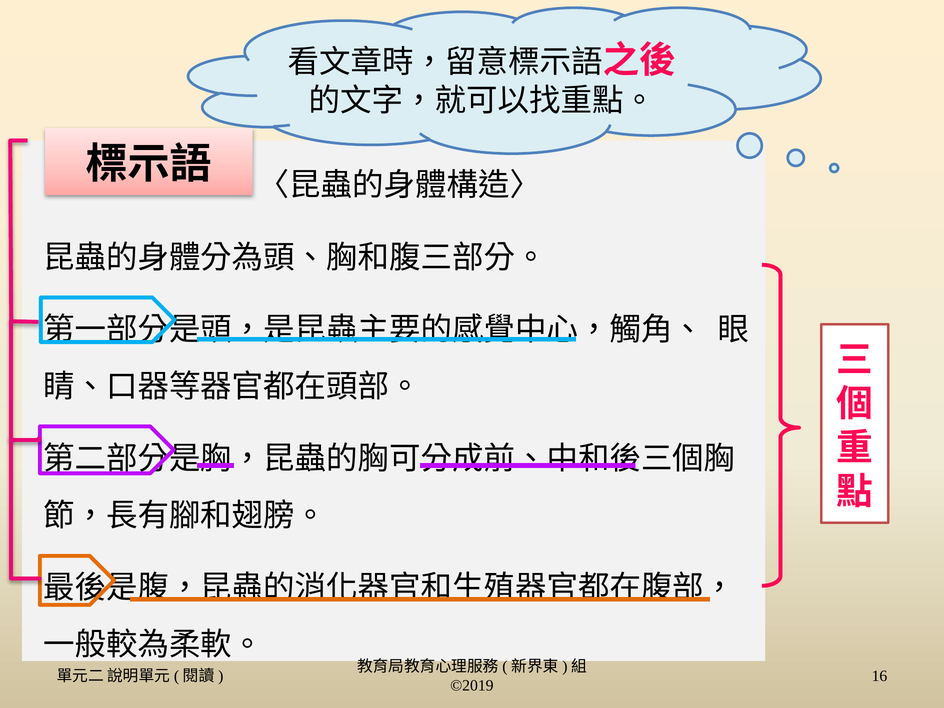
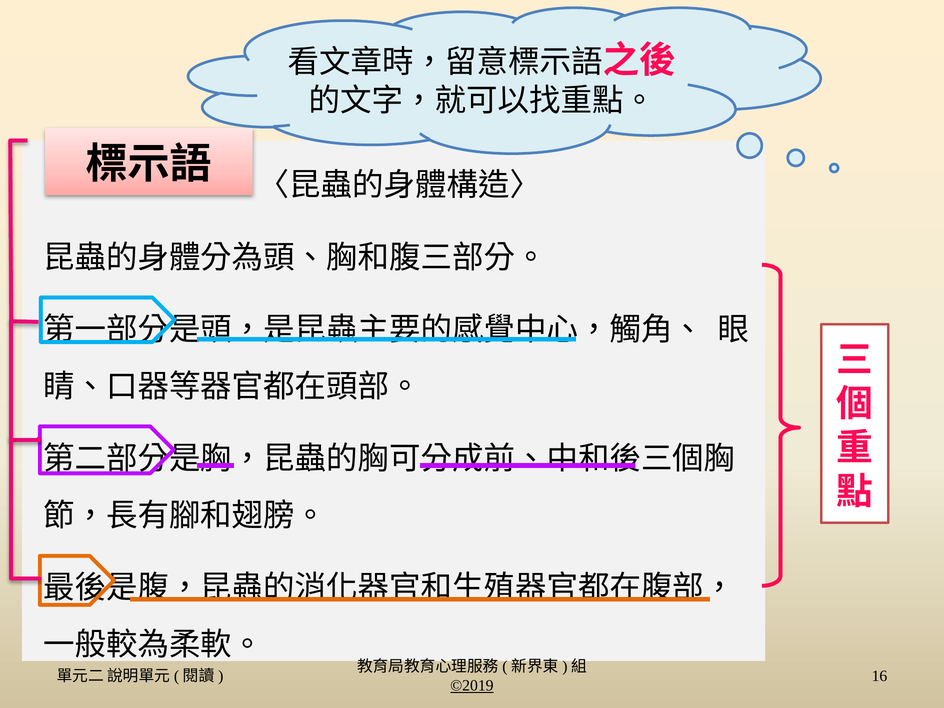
©2019 underline: none -> present (472, 686)
